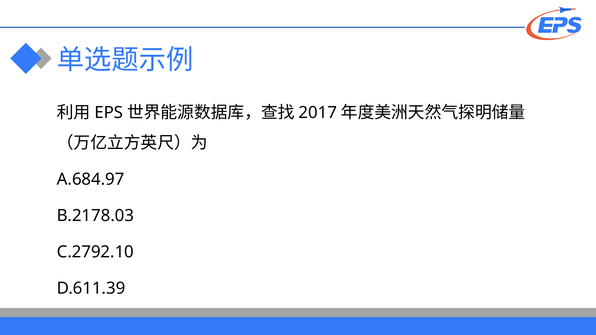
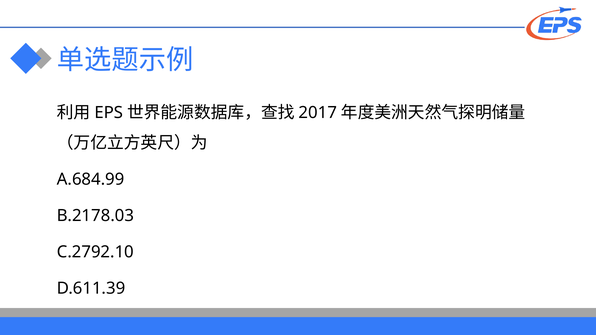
A.684.97: A.684.97 -> A.684.99 (91, 179)
